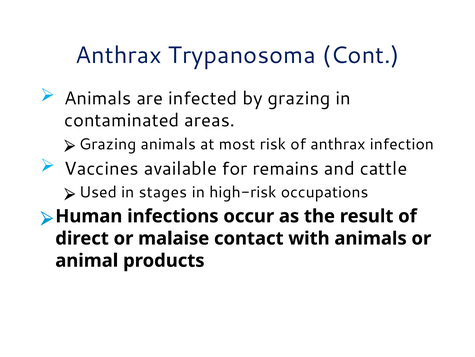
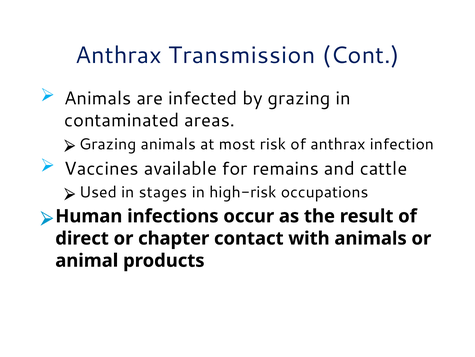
Trypanosoma: Trypanosoma -> Transmission (242, 55)
malaise: malaise -> chapter (174, 238)
